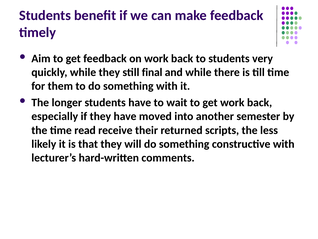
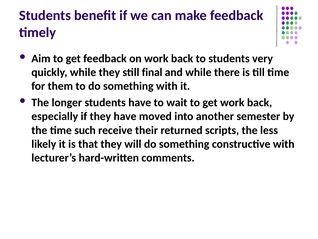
read: read -> such (85, 130)
